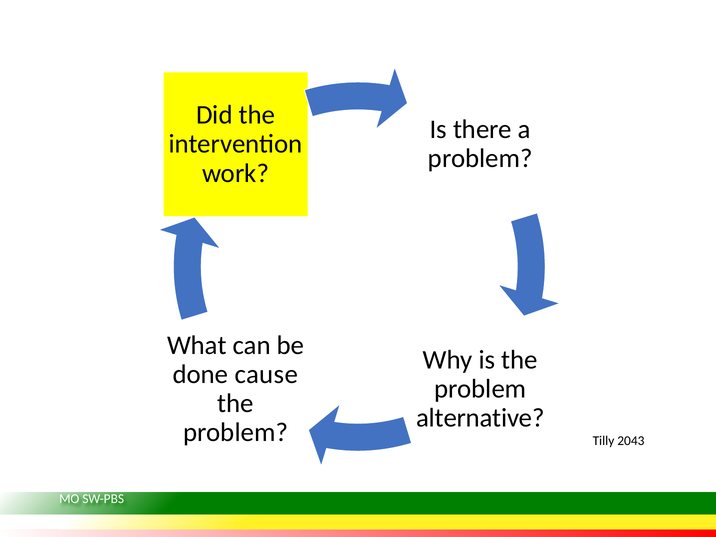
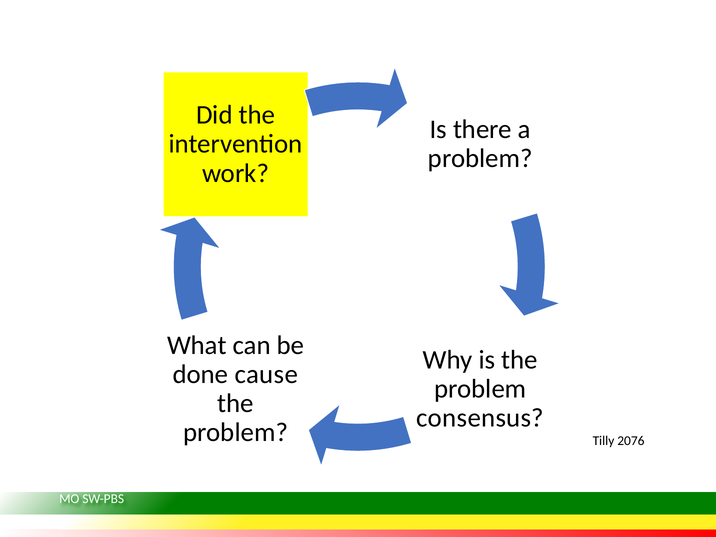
alternative: alternative -> consensus (480, 418)
2043: 2043 -> 2076 (631, 441)
